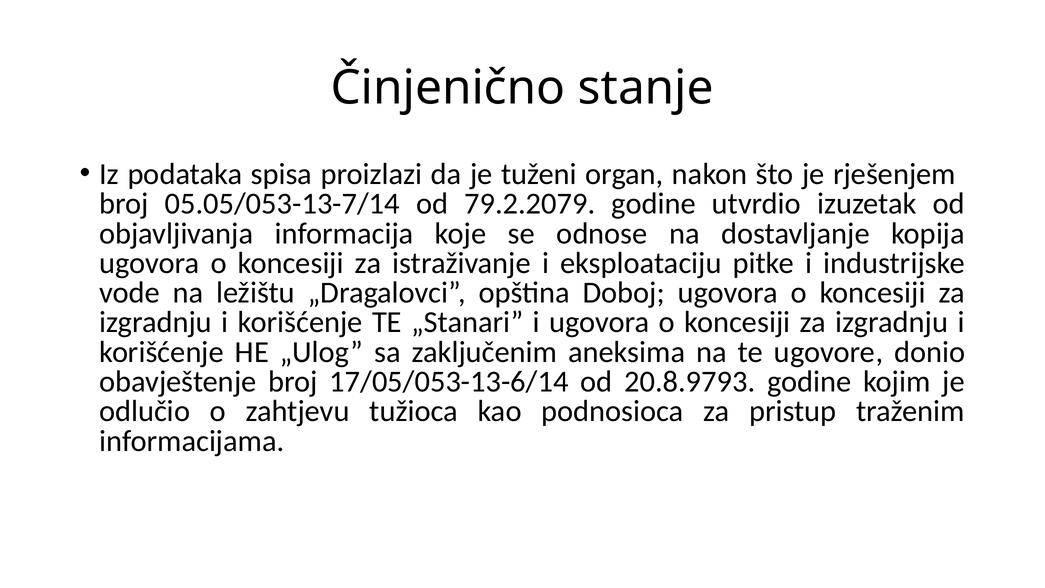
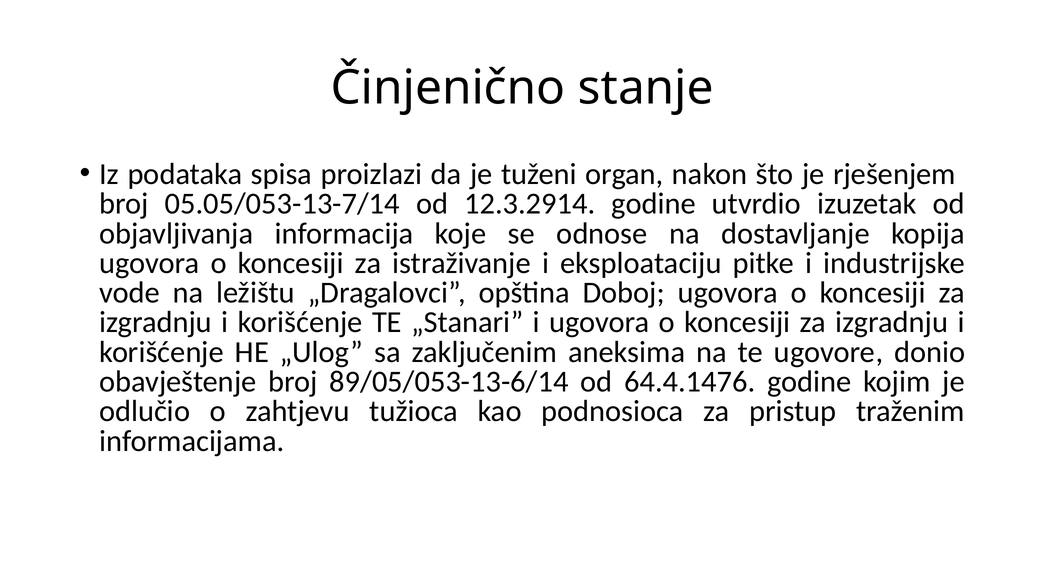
79.2.2079: 79.2.2079 -> 12.3.2914 (530, 204)
17/05/053-13-6/14: 17/05/053-13-6/14 -> 89/05/053-13-6/14 (449, 382)
20.8.9793: 20.8.9793 -> 64.4.1476 (690, 382)
